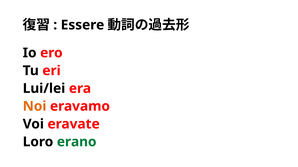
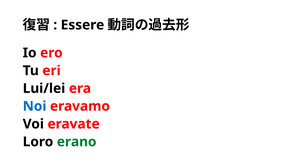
Noi colour: orange -> blue (35, 107)
